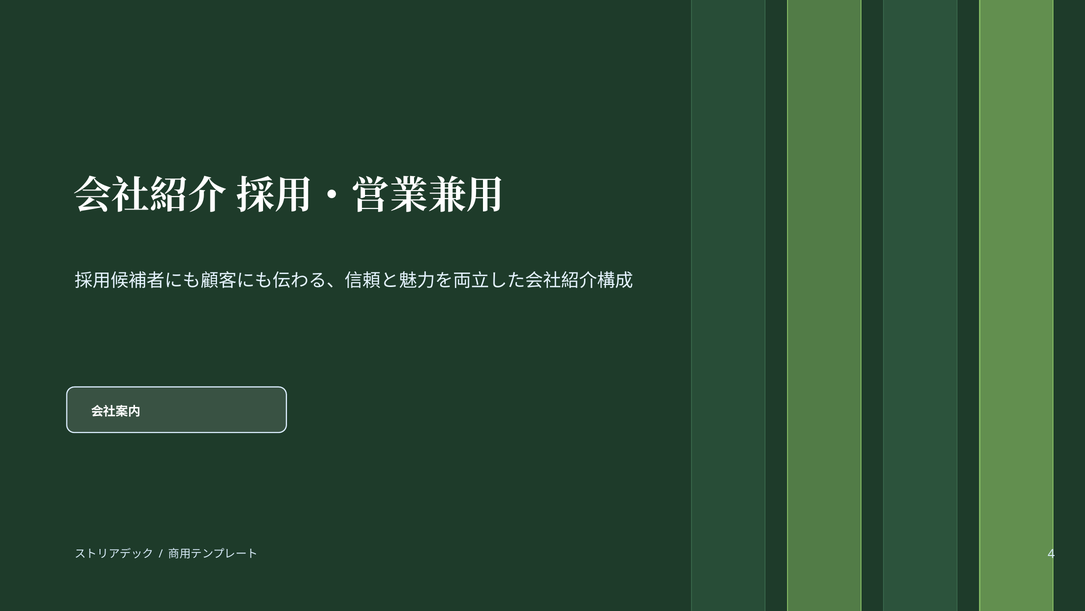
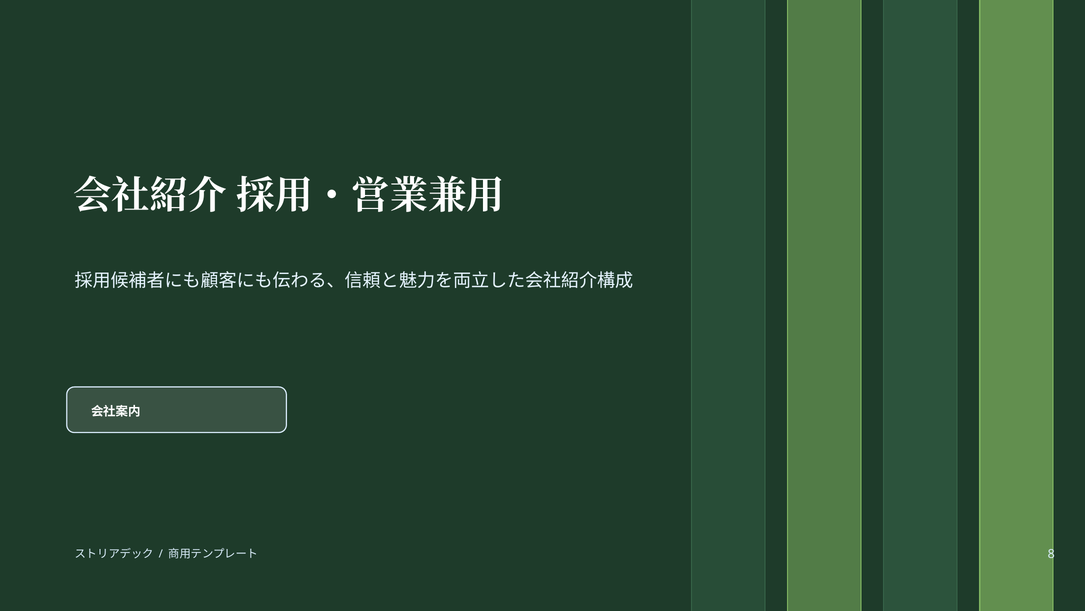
4: 4 -> 8 (1051, 553)
